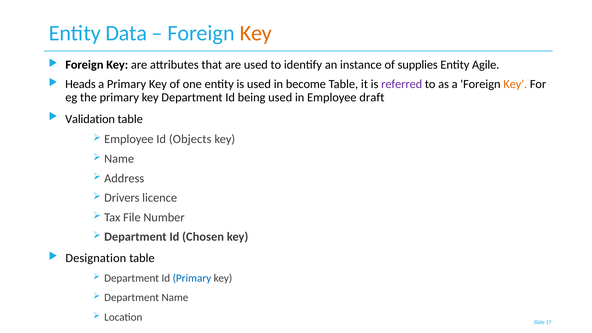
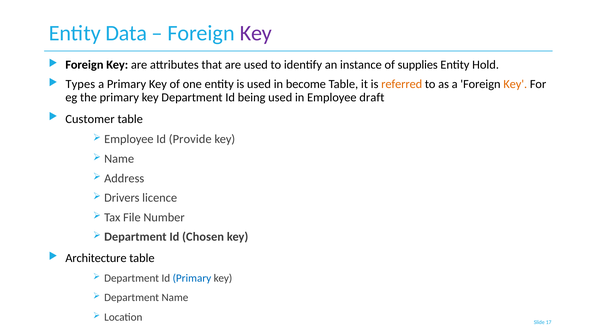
Key colour: orange -> purple (256, 33)
Agile: Agile -> Hold (486, 65)
Heads: Heads -> Types (80, 84)
referred colour: purple -> orange (402, 84)
Validation: Validation -> Customer (90, 119)
Objects: Objects -> Provide (190, 139)
Designation: Designation -> Architecture (96, 258)
